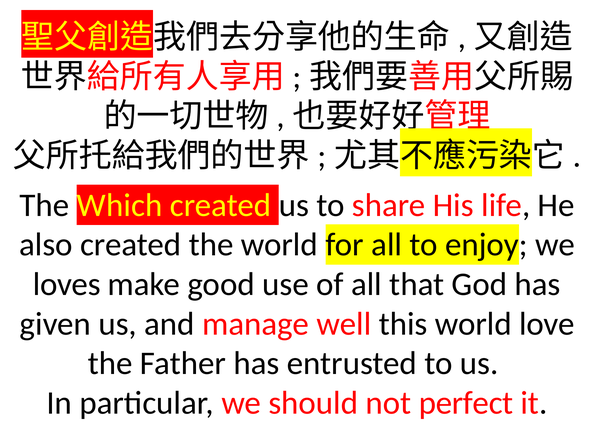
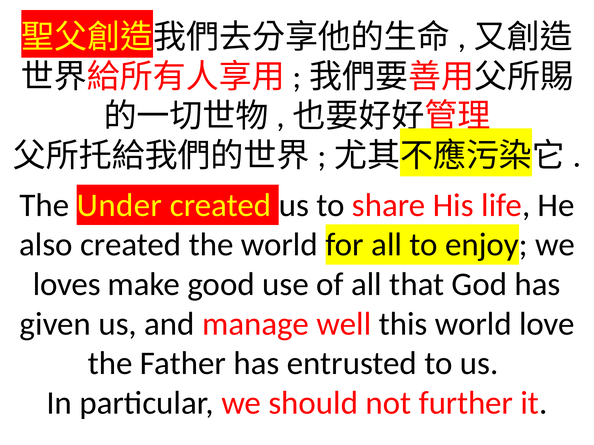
Which: Which -> Under (119, 205)
perfect: perfect -> further (466, 403)
